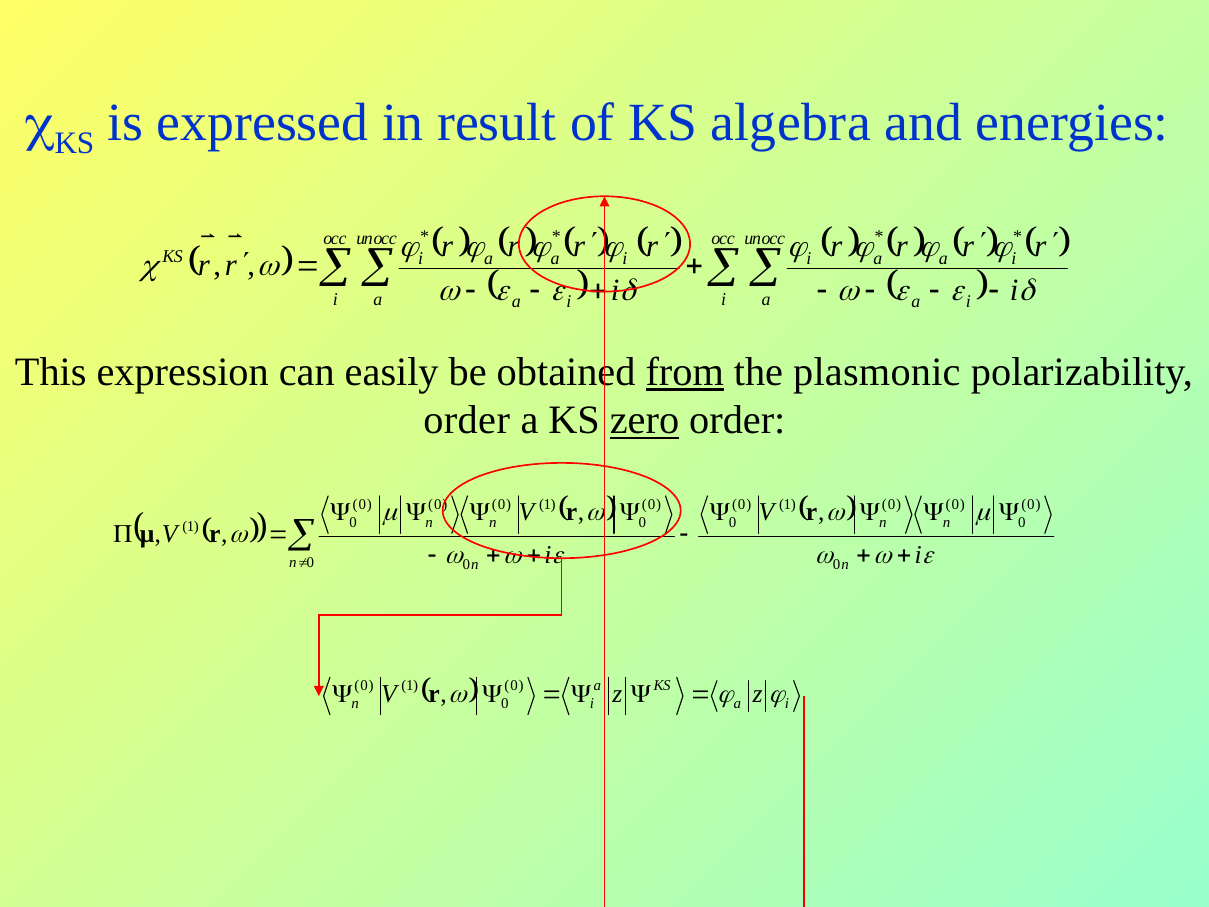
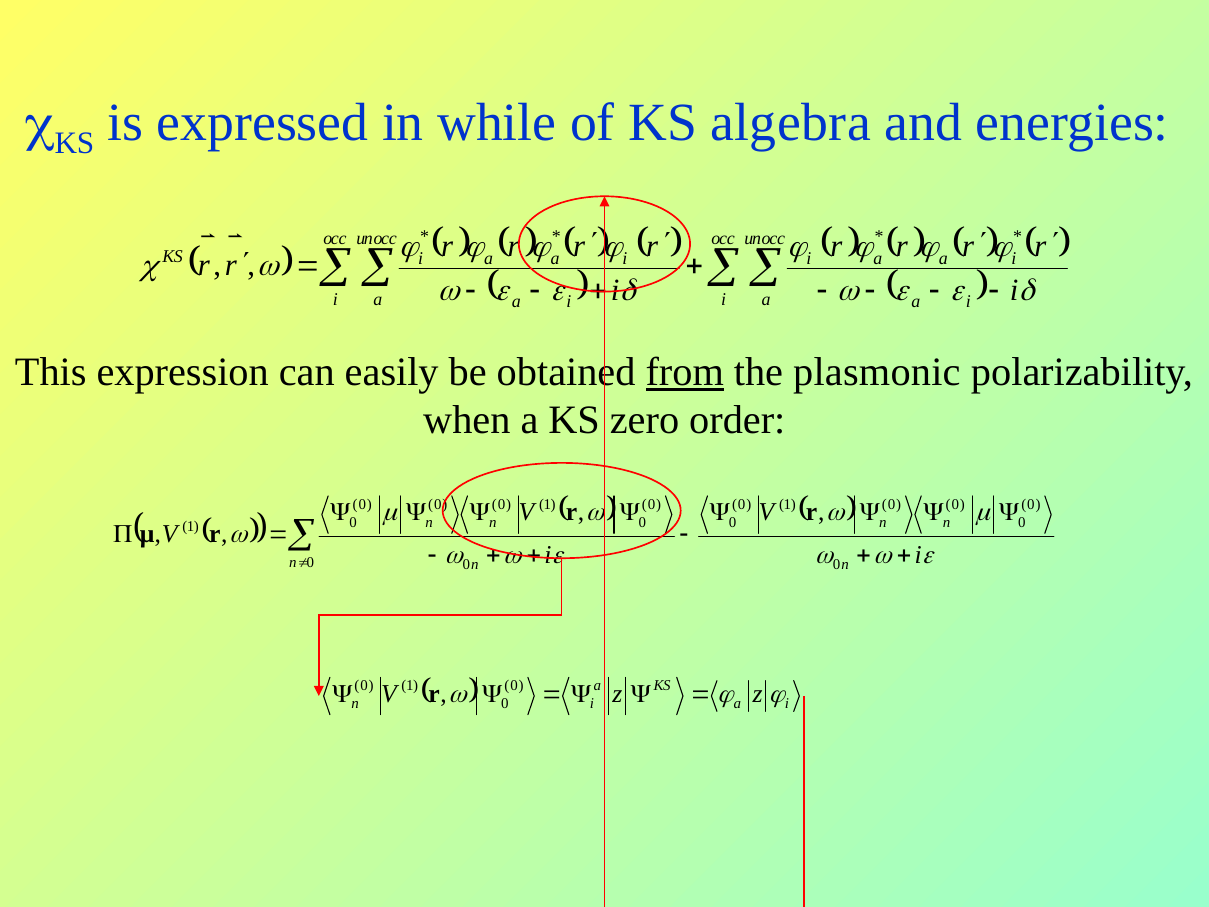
result: result -> while (497, 122)
order: order -> when (467, 420)
zero underline: present -> none (645, 420)
